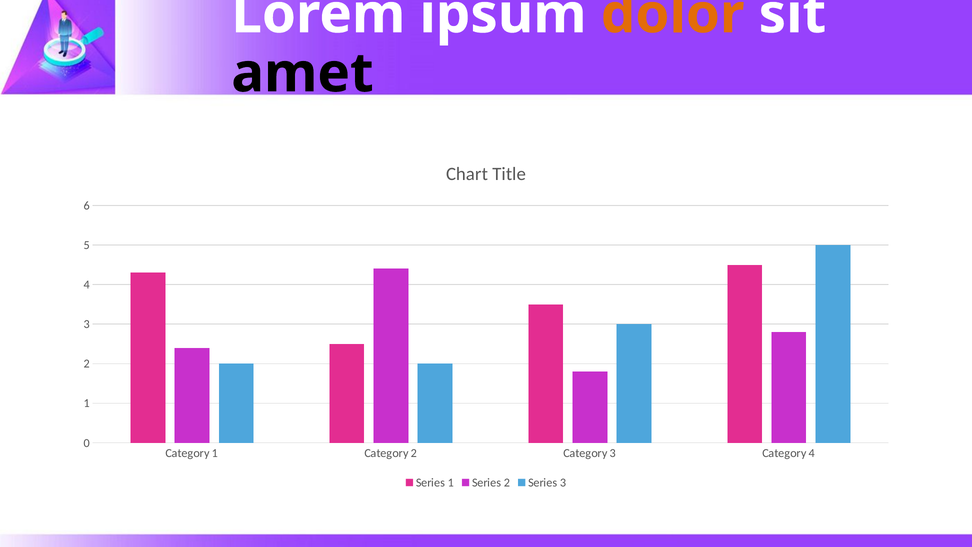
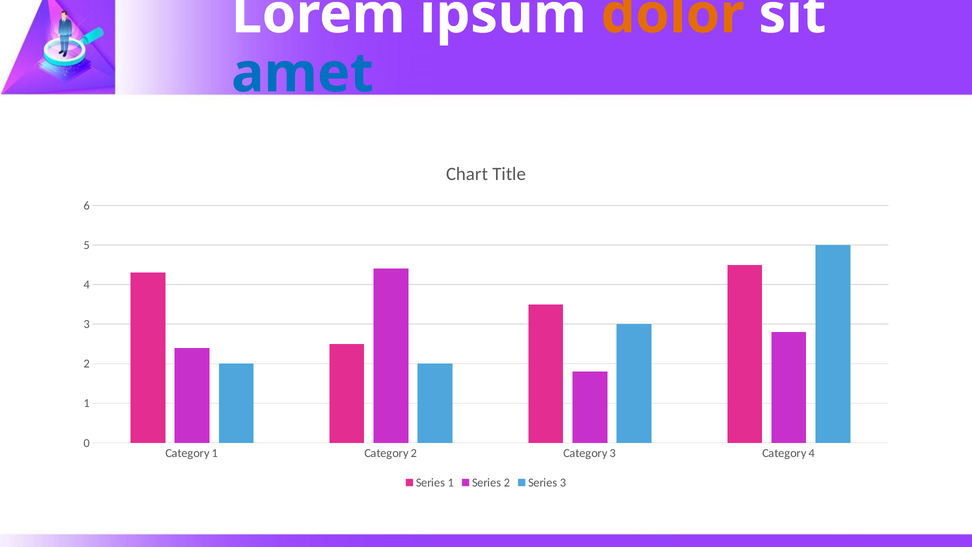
amet colour: black -> blue (303, 73)
